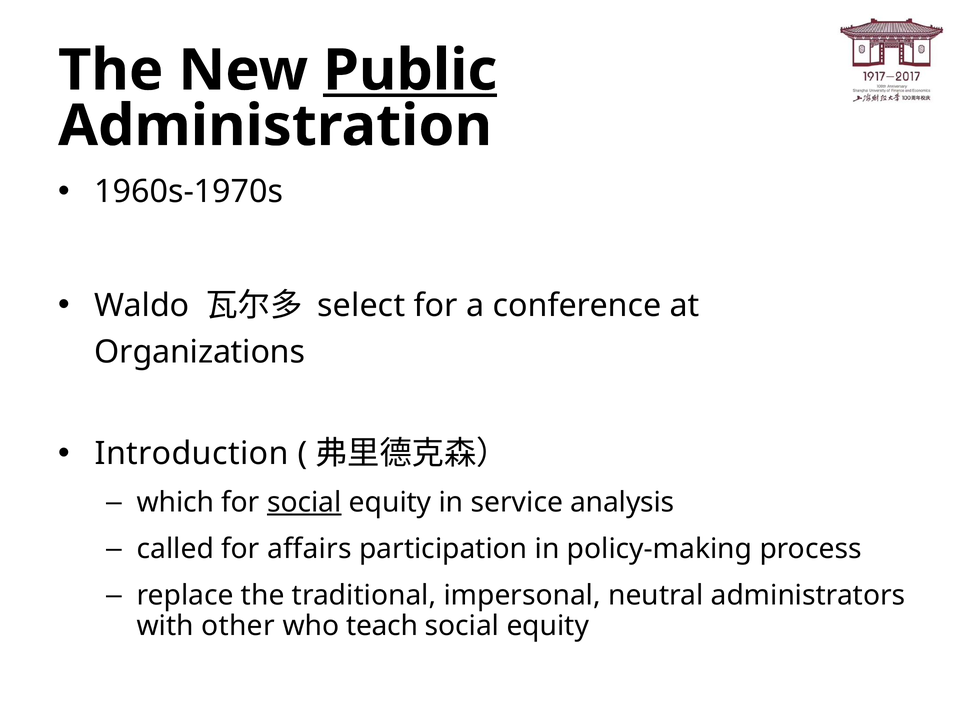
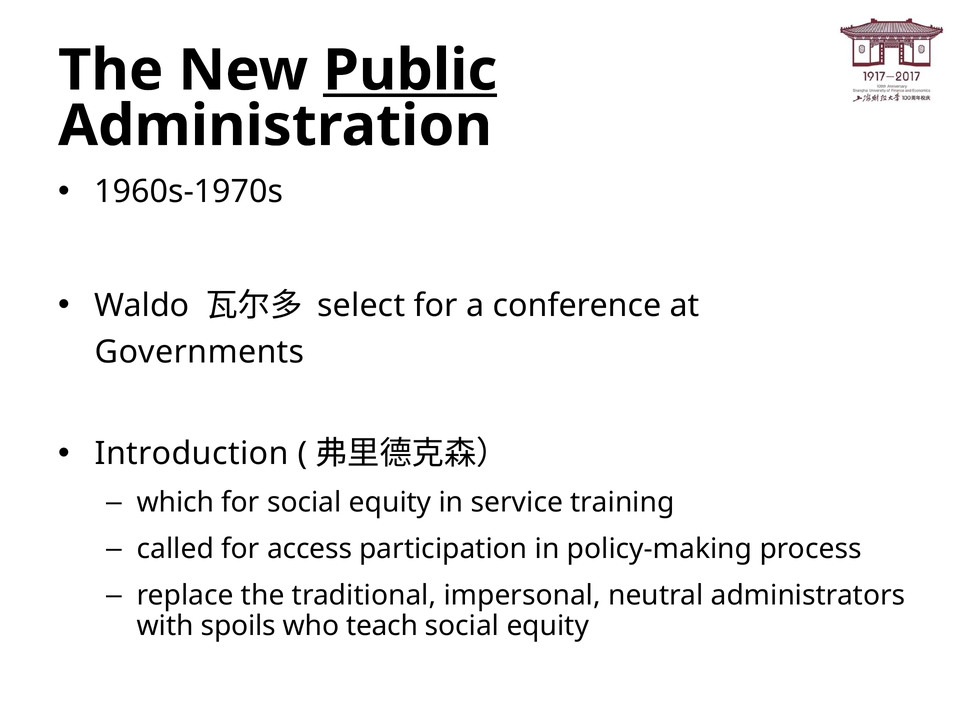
Organizations: Organizations -> Governments (199, 352)
social underline: present -> none (304, 502)
analysis: analysis -> training (622, 502)
affairs: affairs -> access (310, 549)
other: other -> spoils (238, 626)
